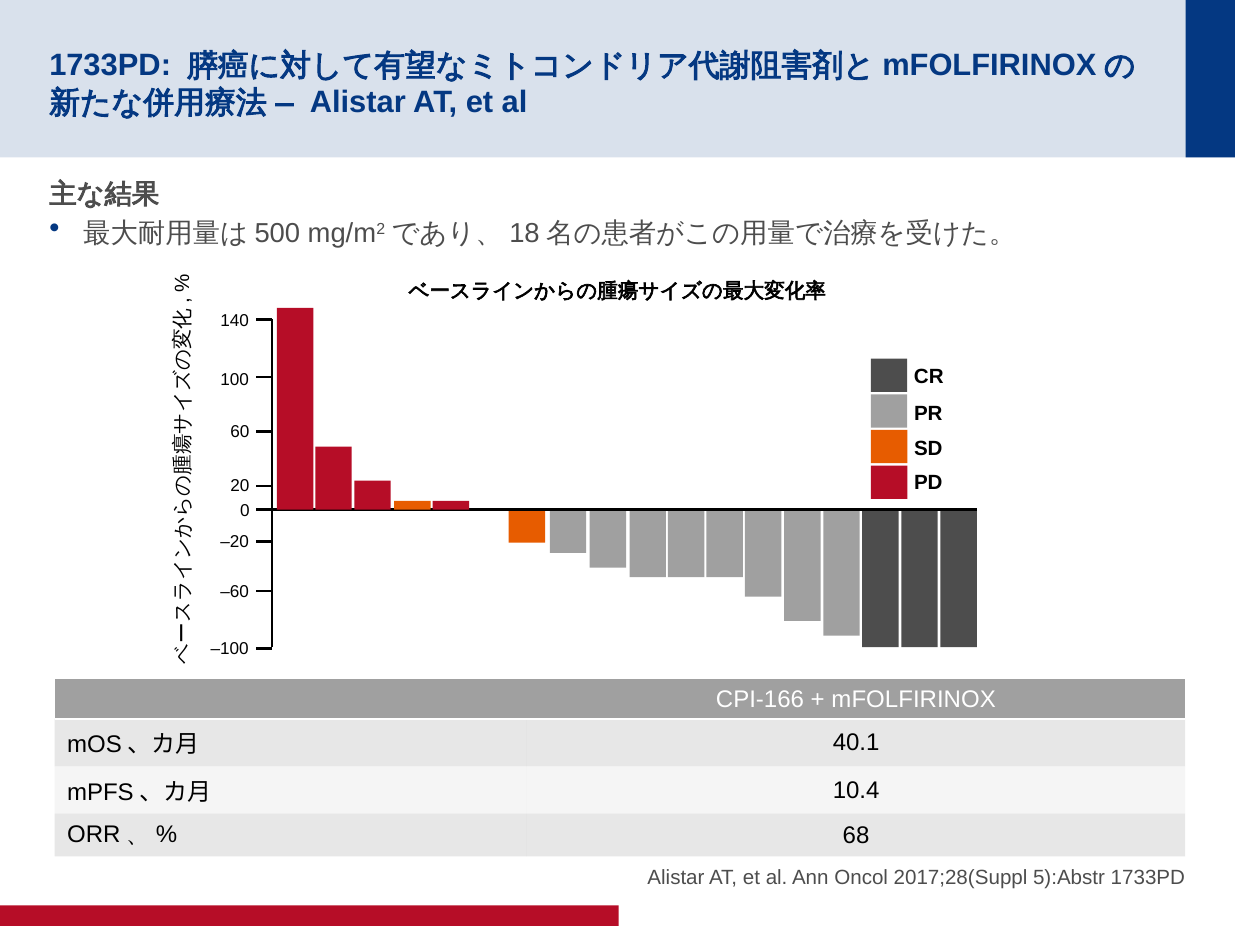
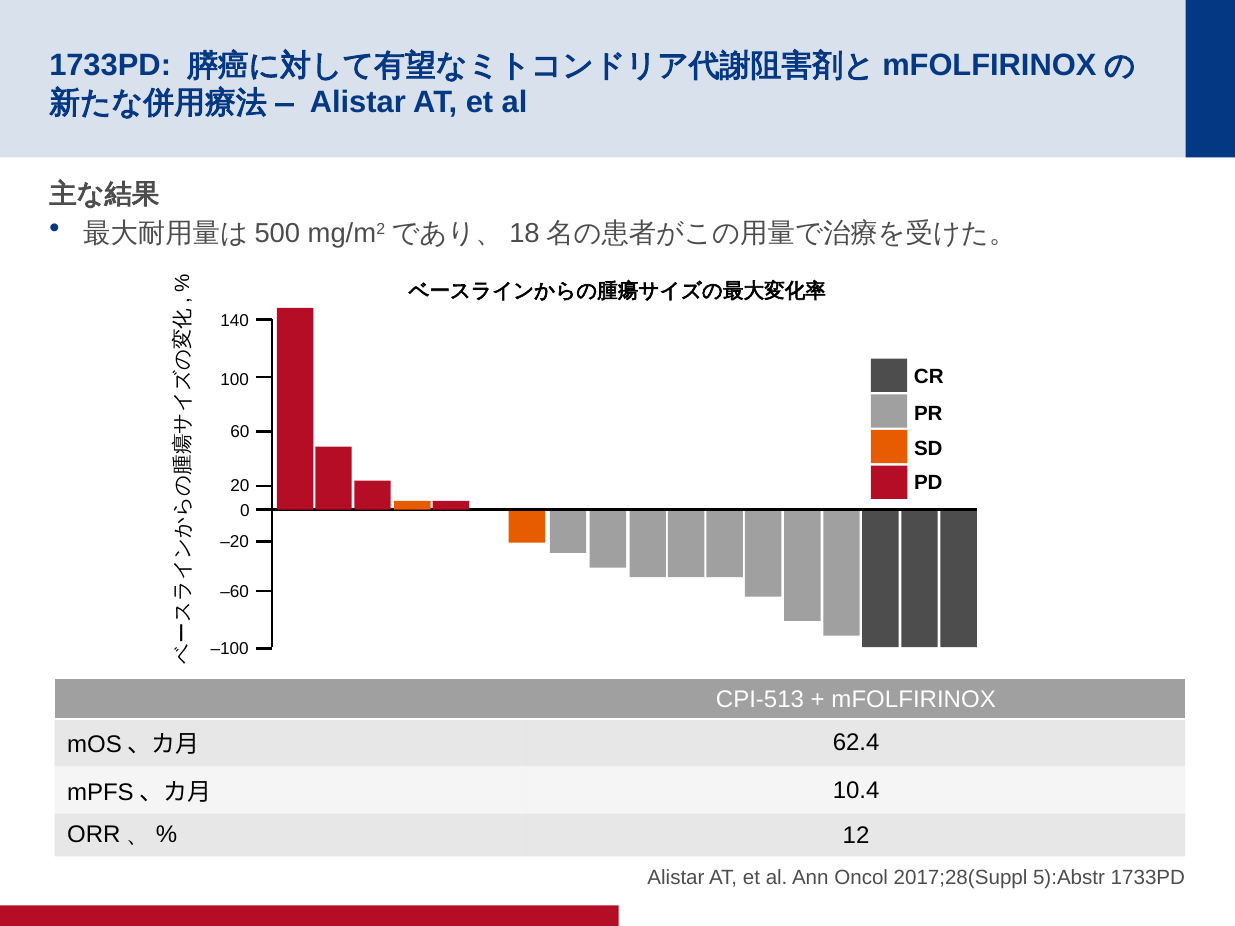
CPI-166: CPI-166 -> CPI-513 (760, 700)
40.1: 40.1 -> 62.4 (856, 743)
68: 68 -> 12 (856, 836)
